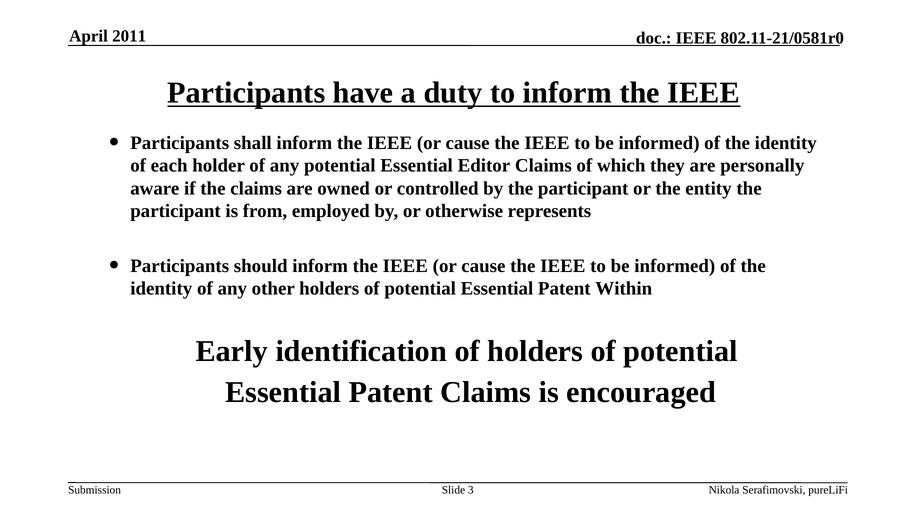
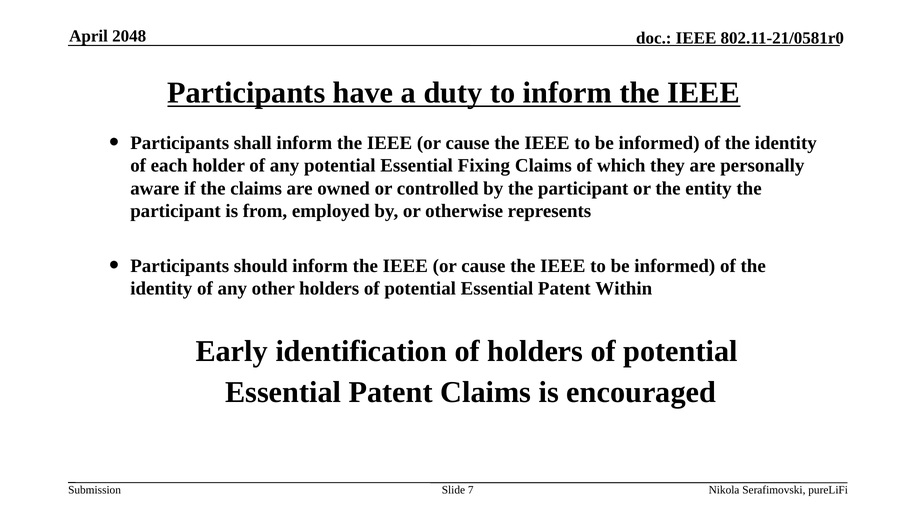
2011: 2011 -> 2048 (129, 36)
Editor: Editor -> Fixing (484, 165)
3: 3 -> 7 (471, 490)
